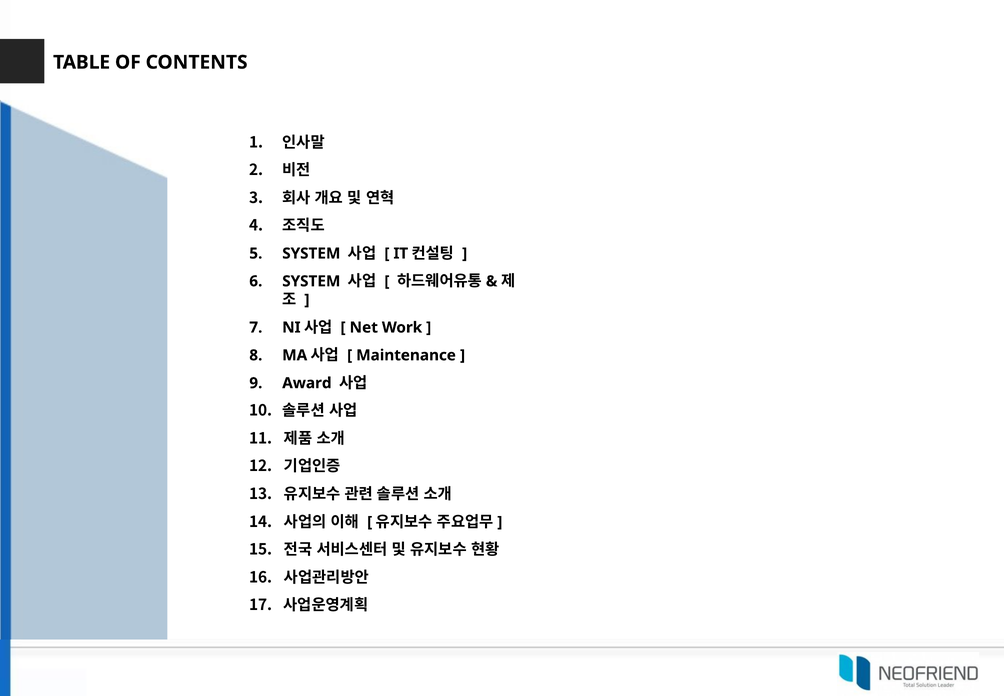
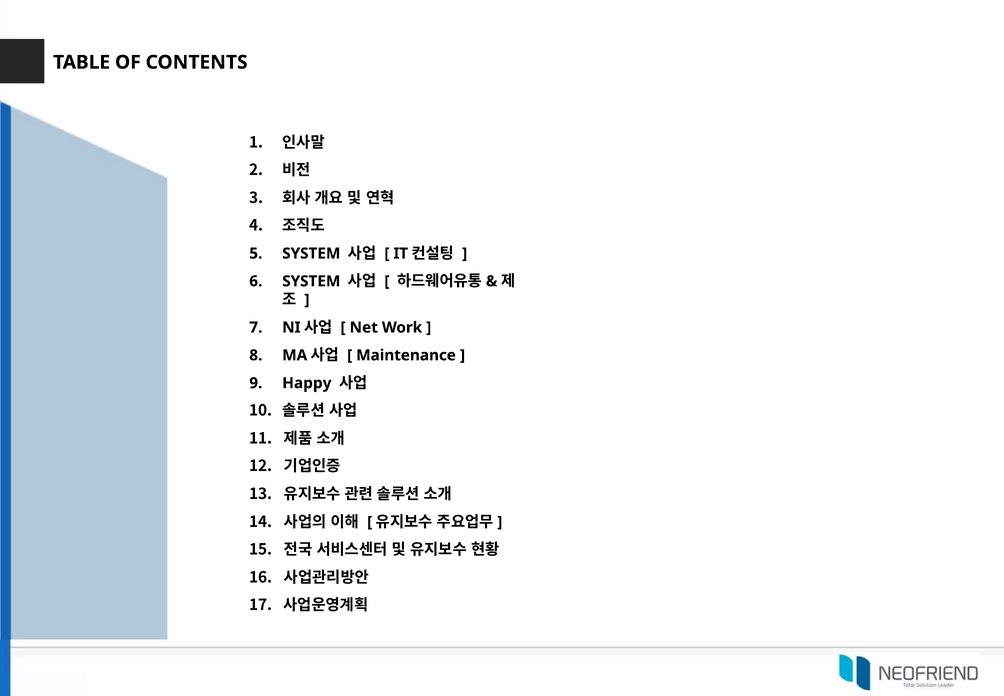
Award: Award -> Happy (307, 383)
